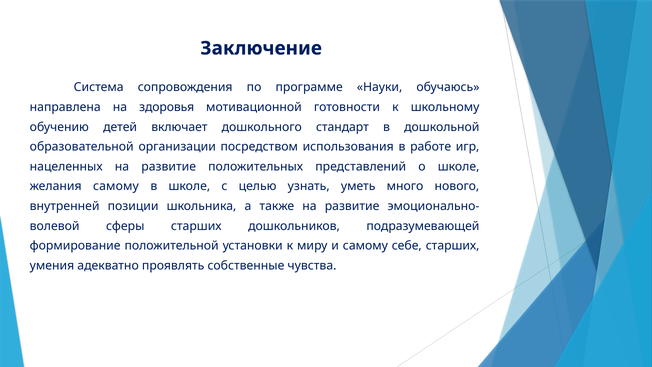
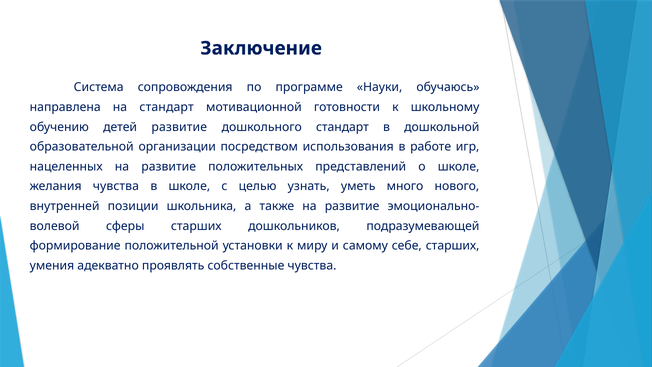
на здоровья: здоровья -> стандарт (167, 107)
детей включает: включает -> развитие (179, 127)
желания самому: самому -> чувства (116, 186)
